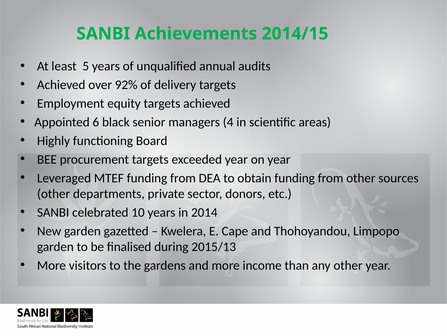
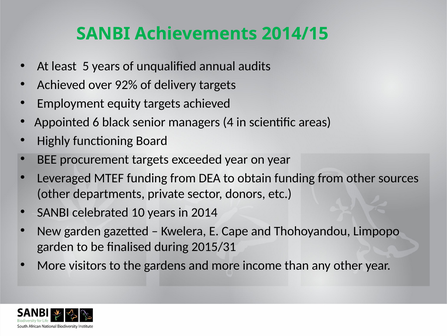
2015/13: 2015/13 -> 2015/31 (214, 246)
